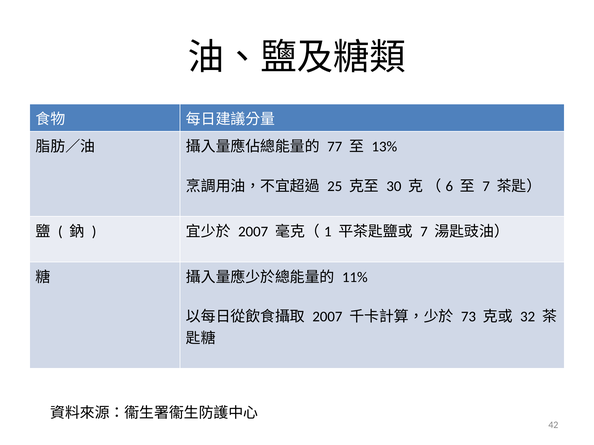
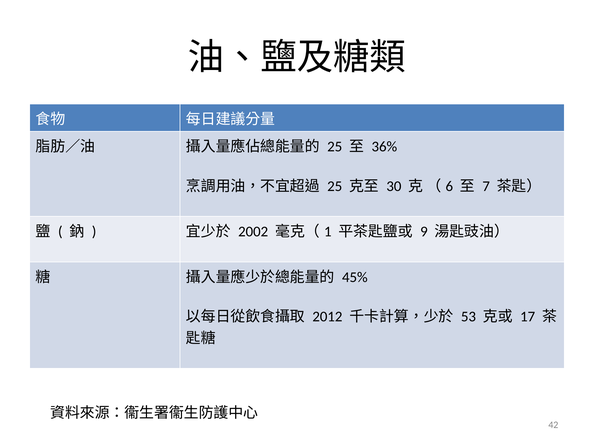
77: 77 -> 25 (335, 147)
13%: 13% -> 36% (384, 147)
2007: 2007 -> 2002 (253, 232)
7: 7 -> 9 (424, 232)
11%: 11% -> 45% (355, 277)
2007: 2007 -> 2012 (327, 317)
73: 73 -> 53 (468, 317)
32: 32 -> 17 (528, 317)
